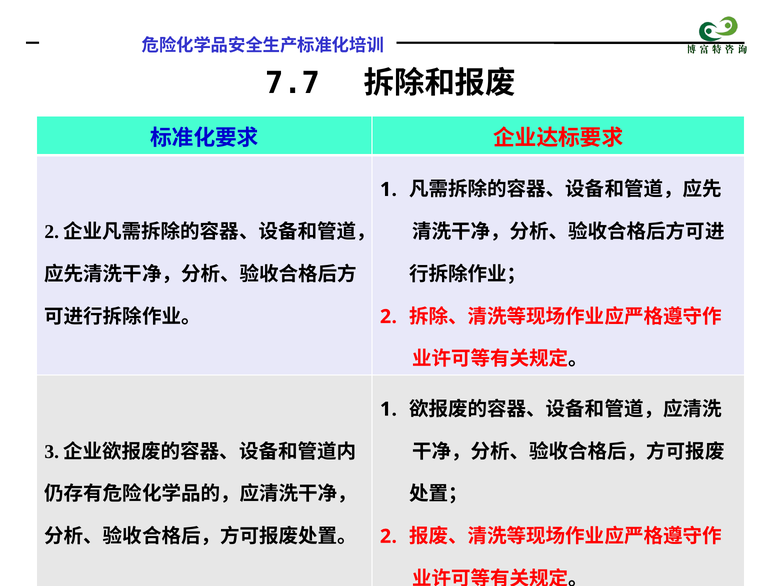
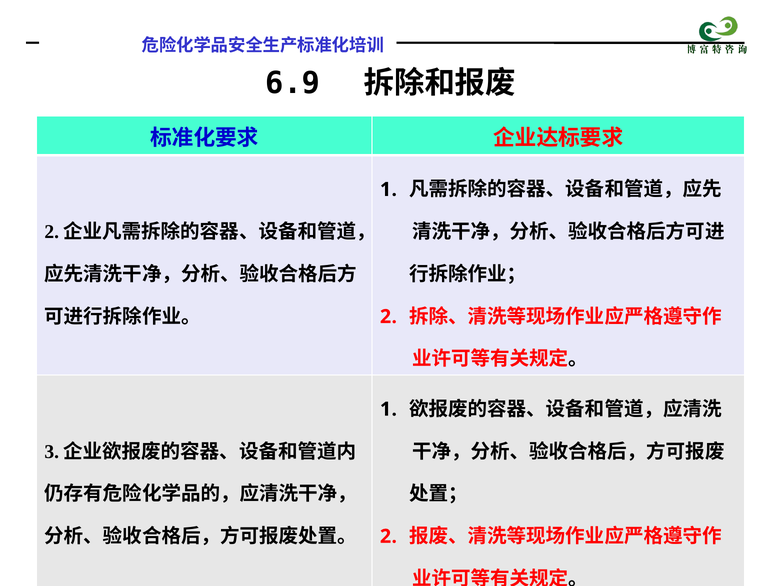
7.7: 7.7 -> 6.9 (293, 83)
